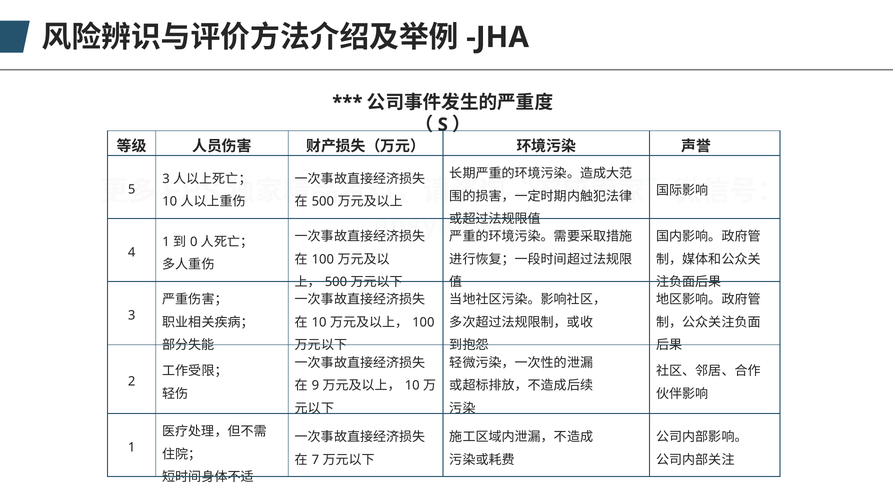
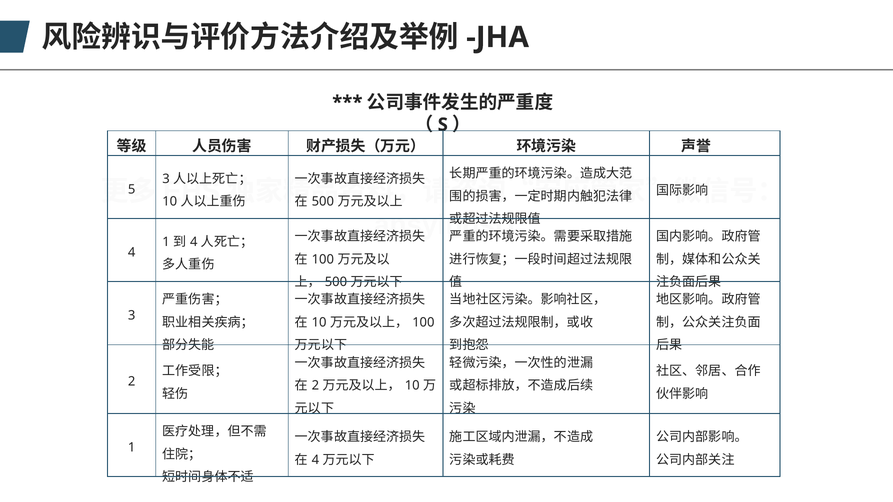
0: 0 -> 4 (194, 242)
9: 9 -> 2 (315, 386)
7: 7 -> 4 (315, 460)
